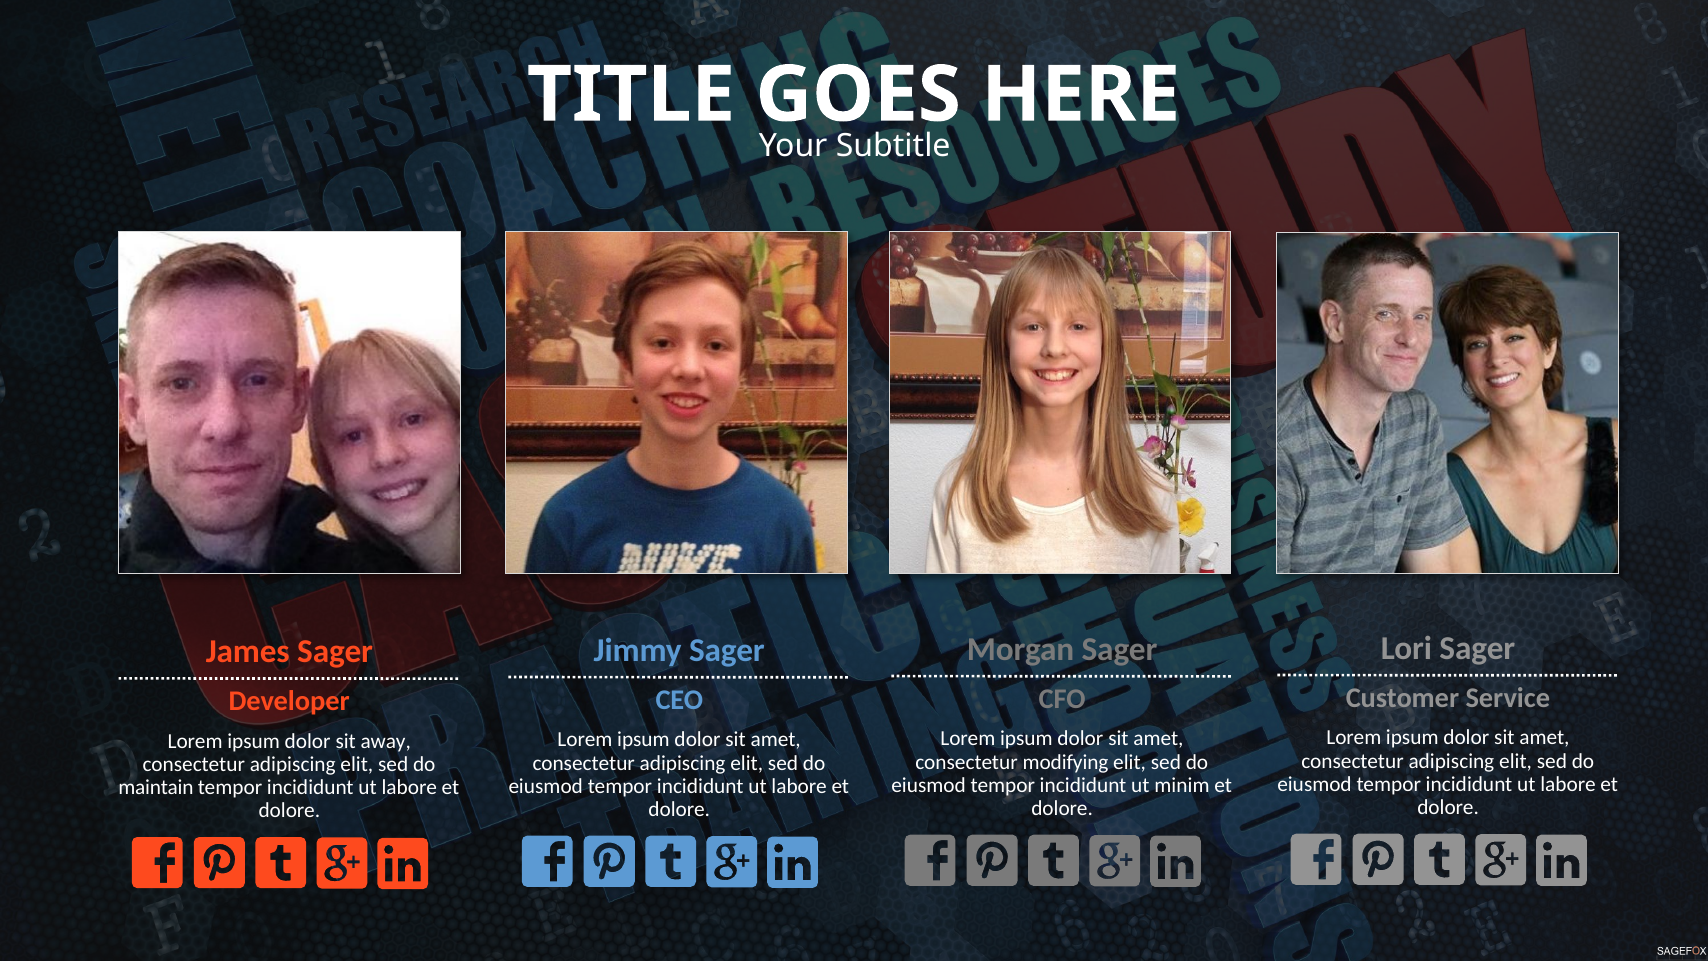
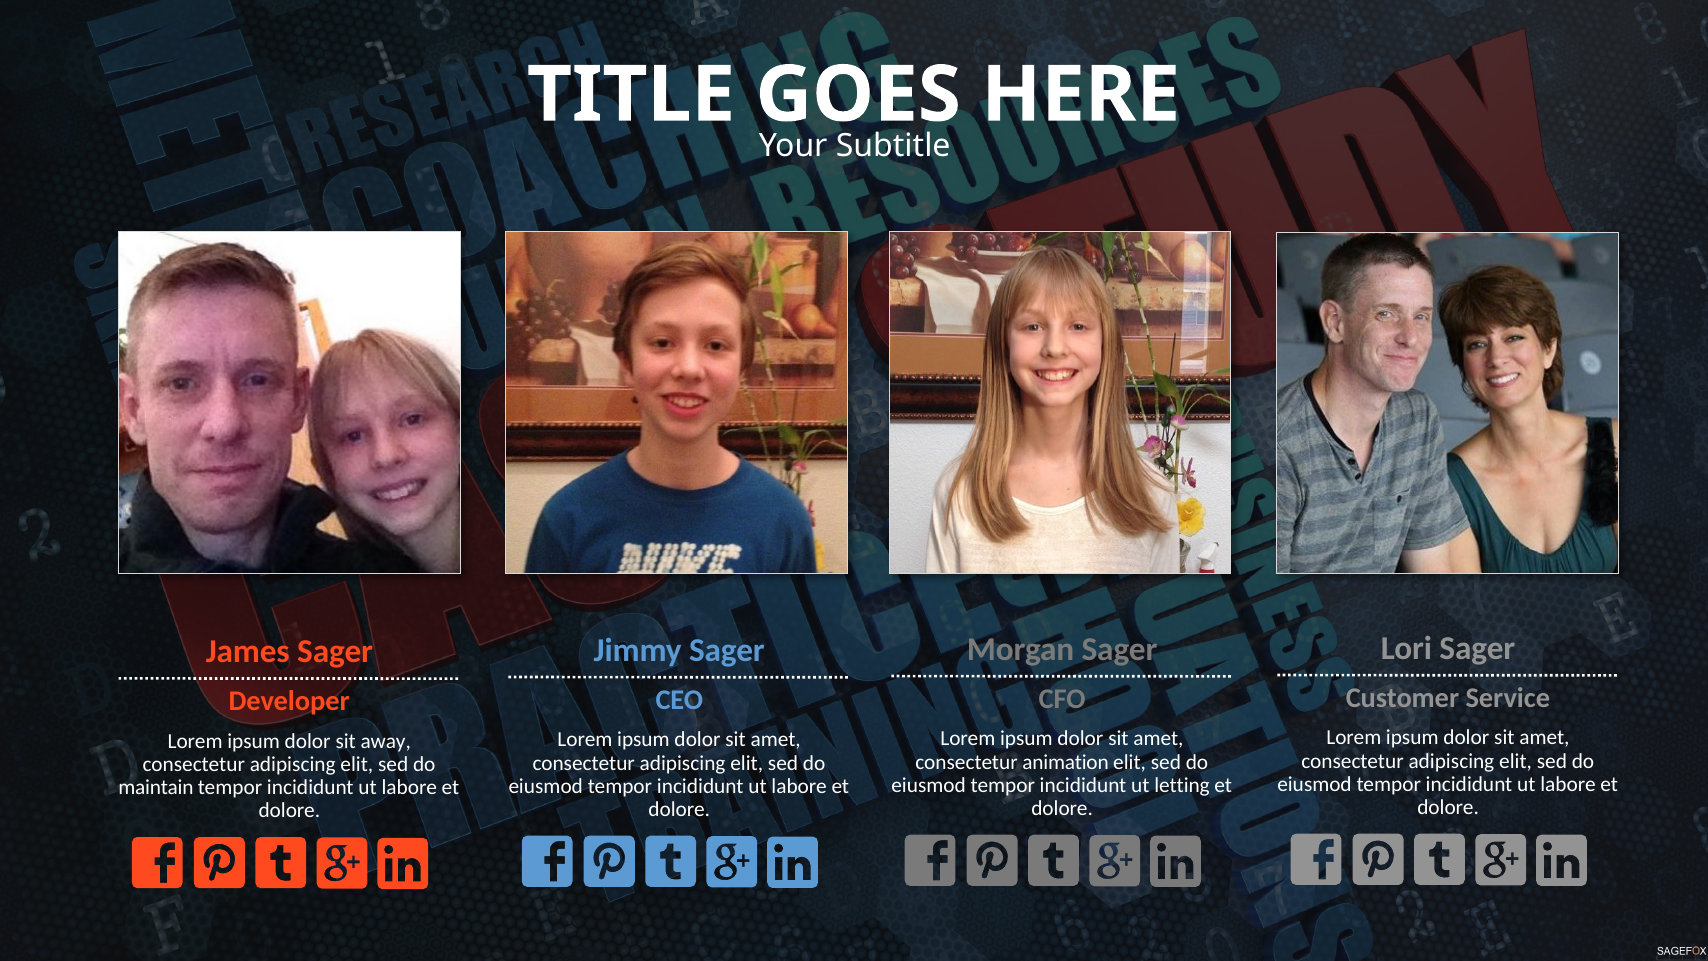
modifying: modifying -> animation (1066, 762)
minim: minim -> letting (1182, 785)
